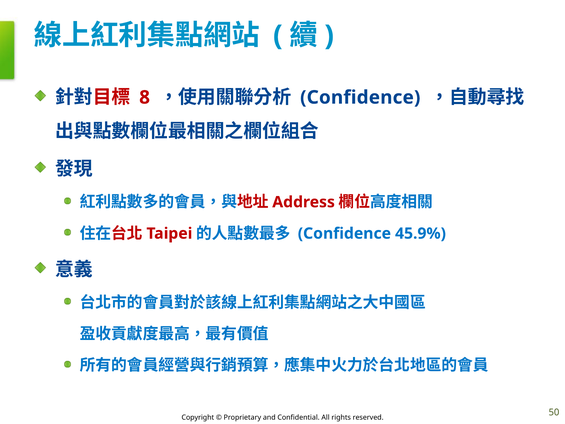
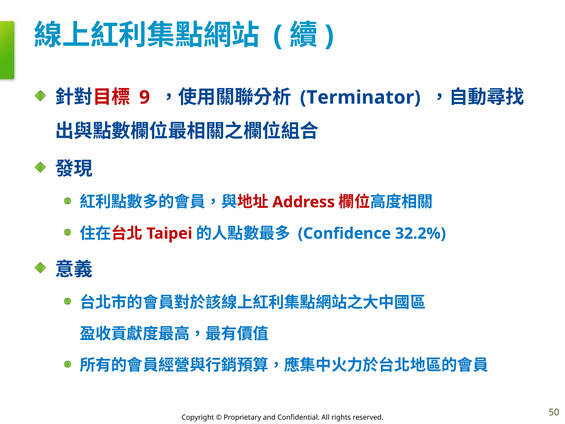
8: 8 -> 9 (145, 97)
Confidence: Confidence -> Terminator (360, 97)
45.9%: 45.9% -> 32.2% (421, 233)
